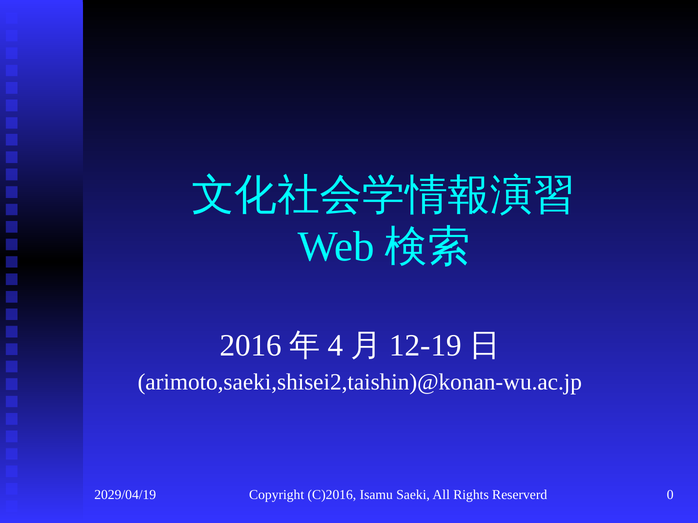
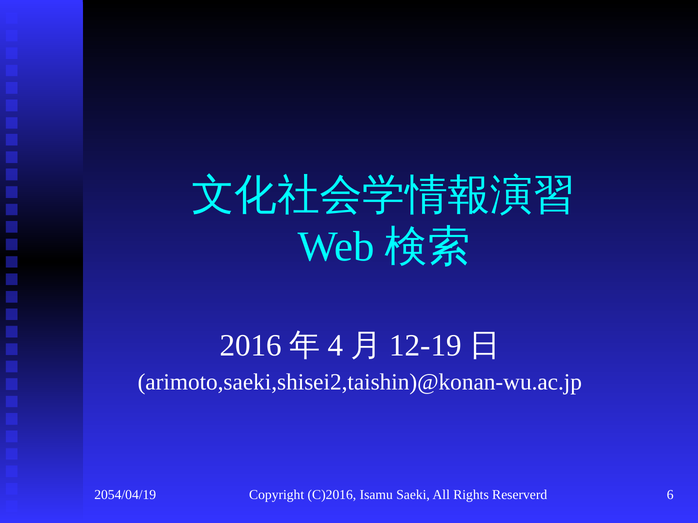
2029/04/19: 2029/04/19 -> 2054/04/19 (125, 495)
0: 0 -> 6 (670, 495)
